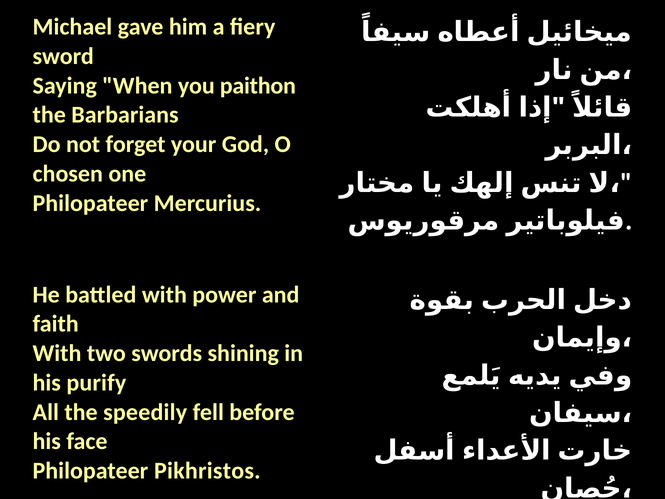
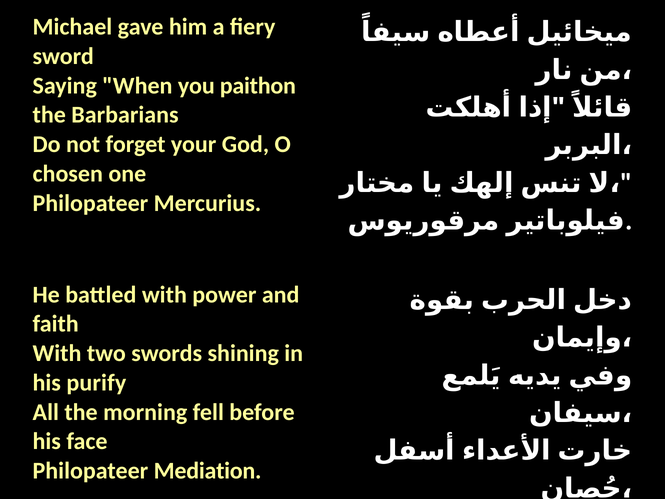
speedily: speedily -> morning (145, 412)
Pikhristos: Pikhristos -> Mediation (208, 471)
